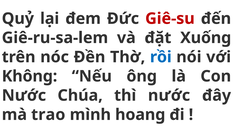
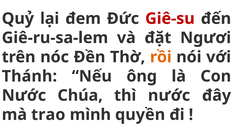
Xuống: Xuống -> Ngươi (206, 38)
rồi colour: blue -> orange (161, 57)
Không: Không -> Thánh (29, 76)
hoang: hoang -> quyền (140, 115)
